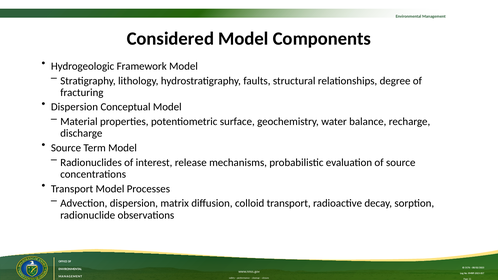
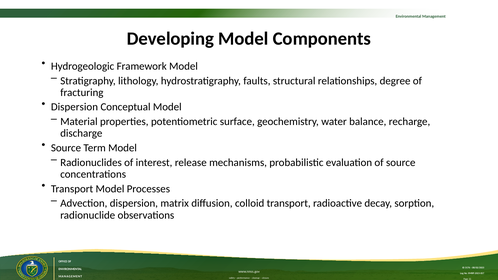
Considered: Considered -> Developing (170, 39)
